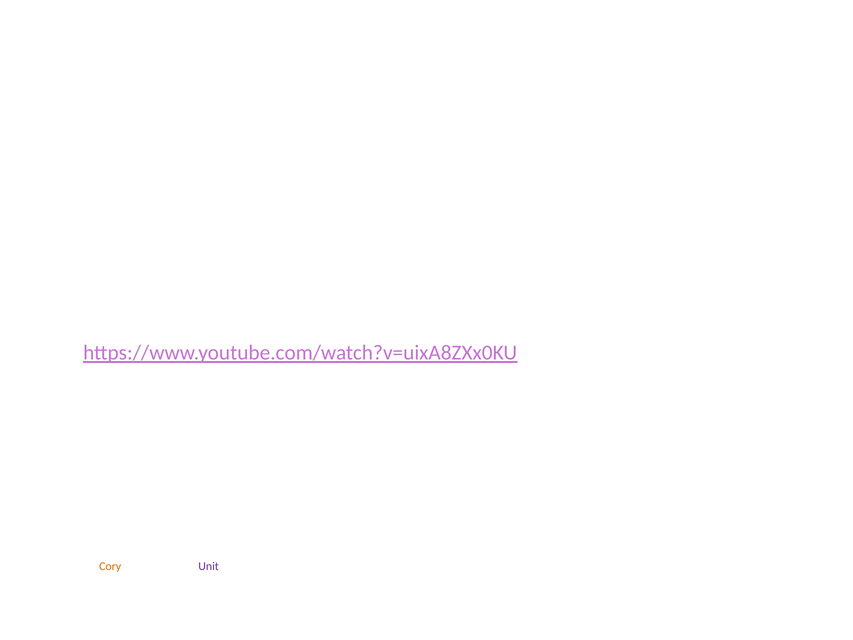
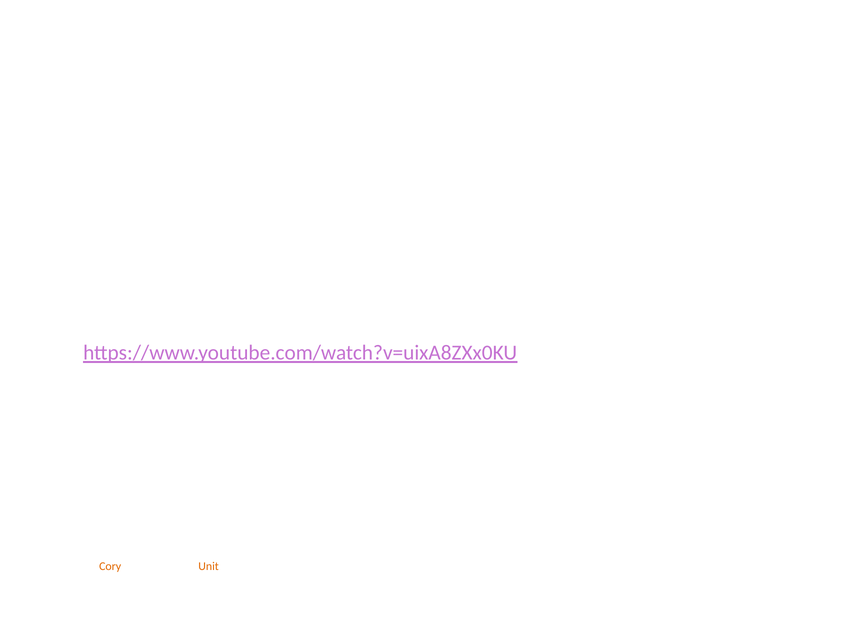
Unit colour: purple -> orange (209, 566)
